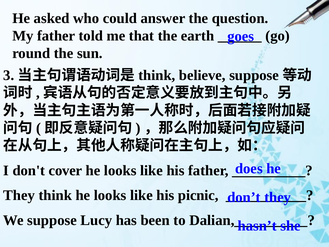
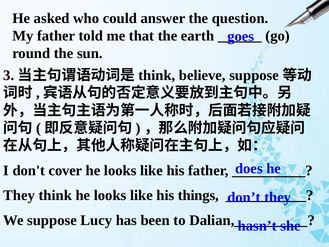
picnic: picnic -> things (198, 195)
